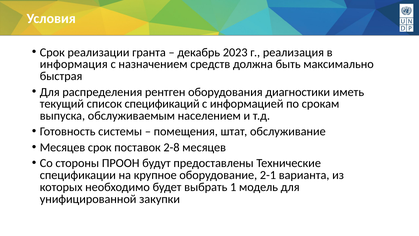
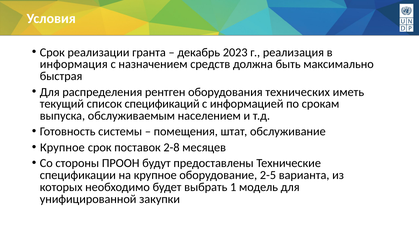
диагностики: диагностики -> технических (298, 92)
Месяцев: Месяцев -> Крупное (62, 147)
2-1: 2-1 -> 2-5 (268, 175)
